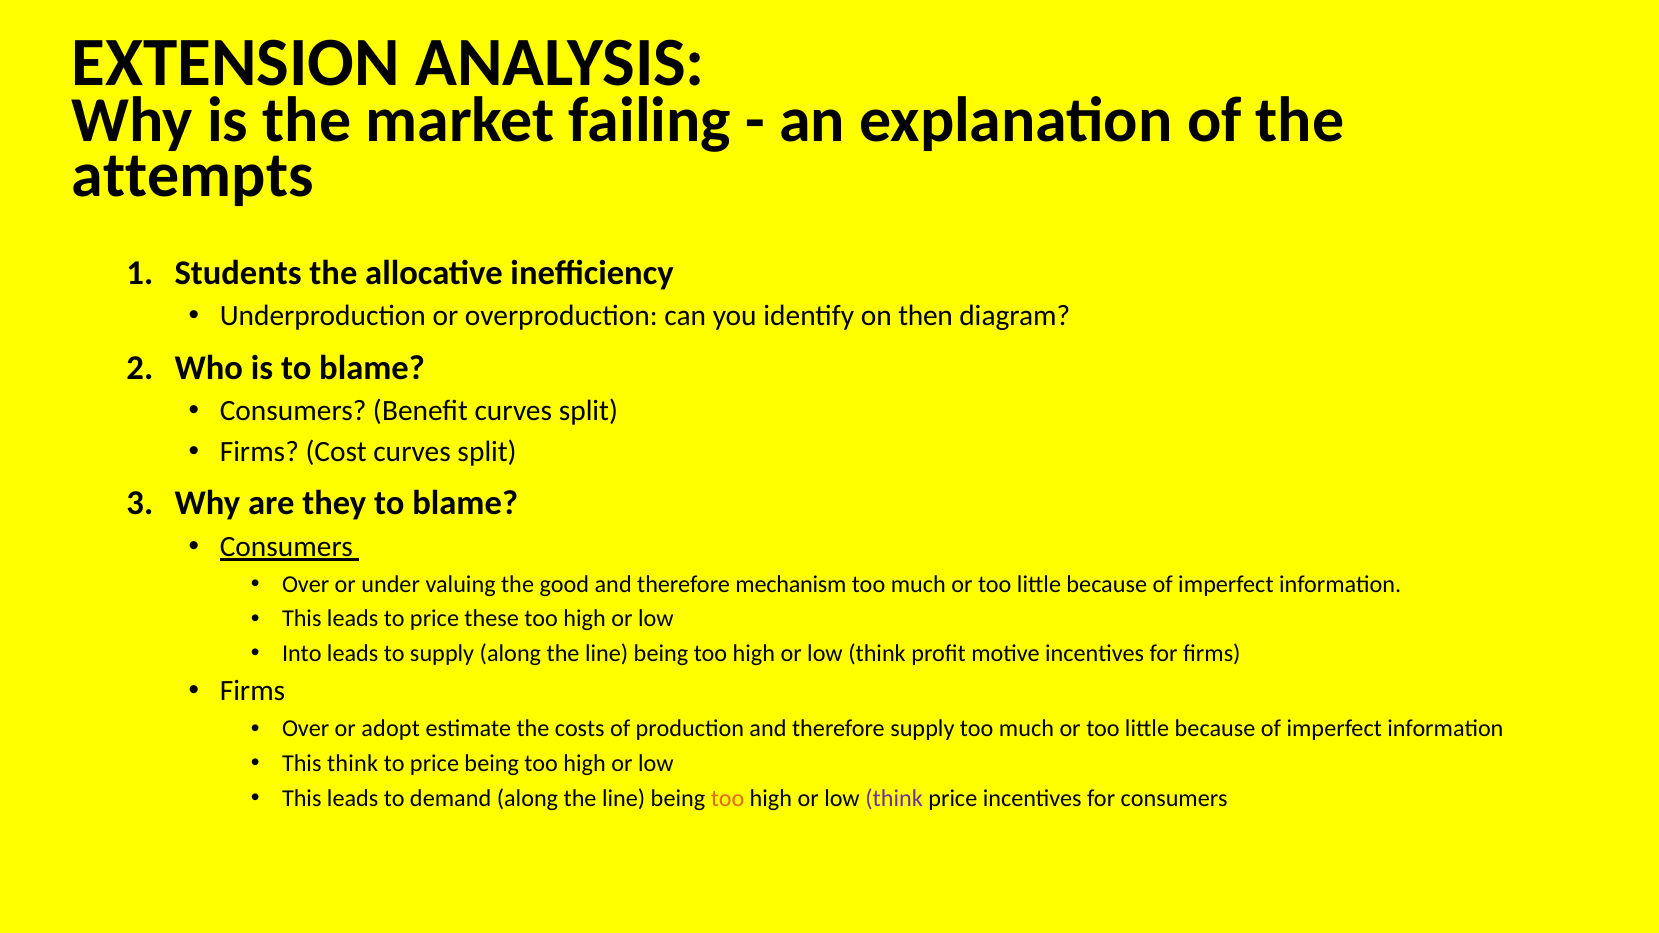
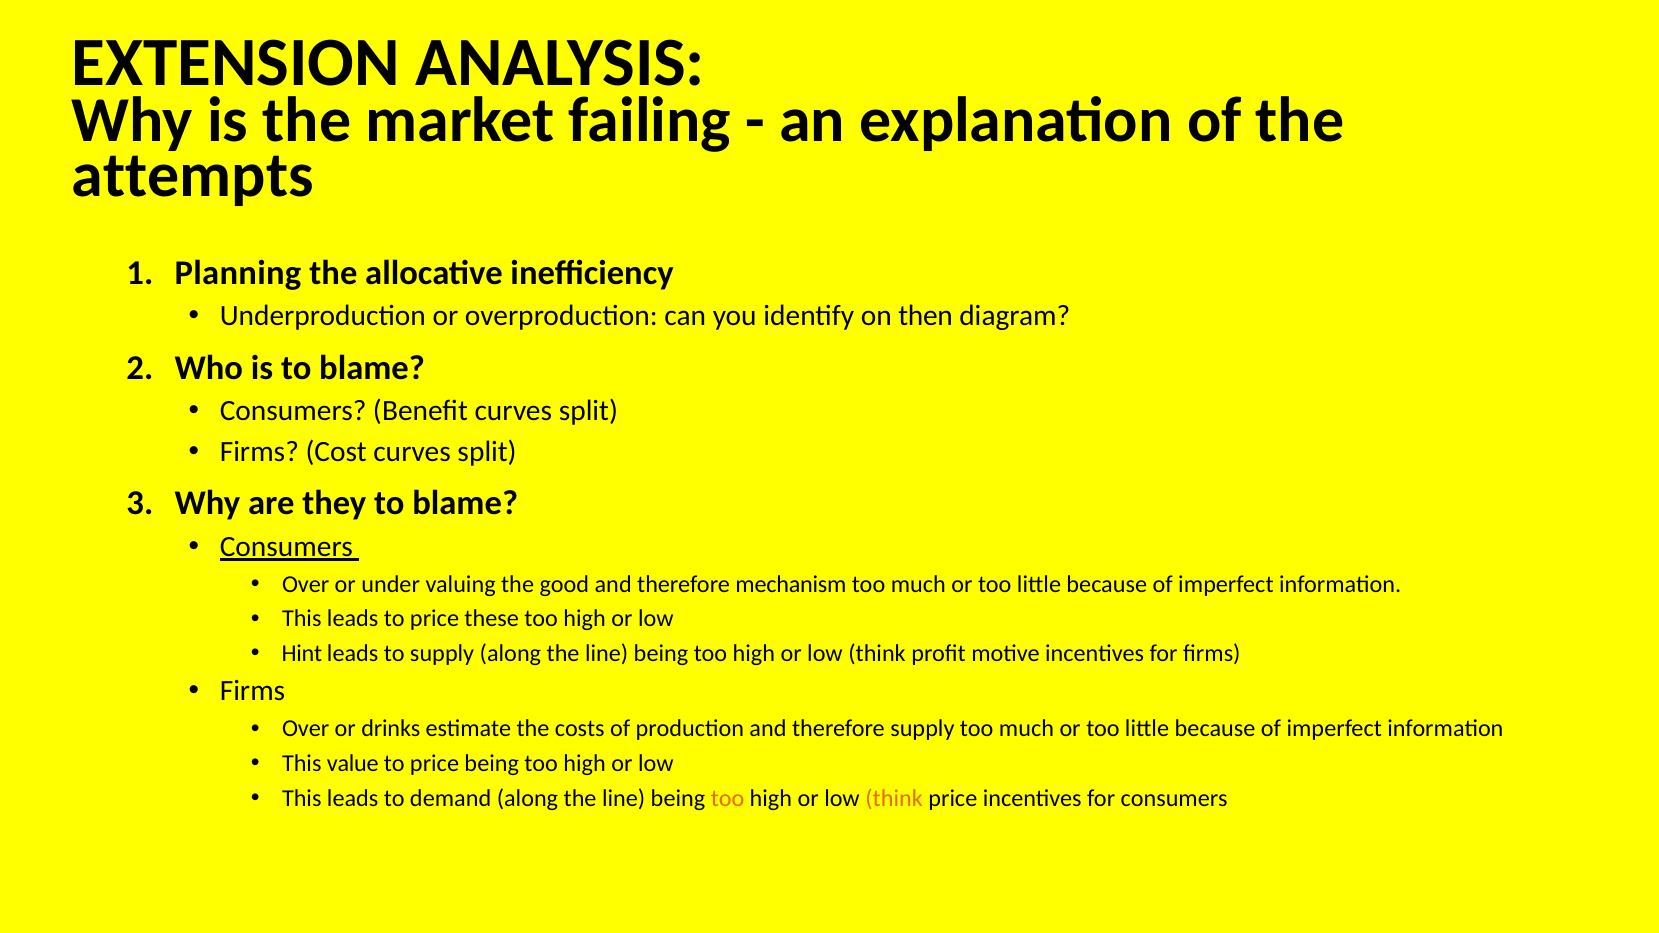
Students: Students -> Planning (238, 273)
Into: Into -> Hint (302, 654)
adopt: adopt -> drinks (391, 729)
This think: think -> value (353, 764)
think colour: purple -> orange (894, 798)
